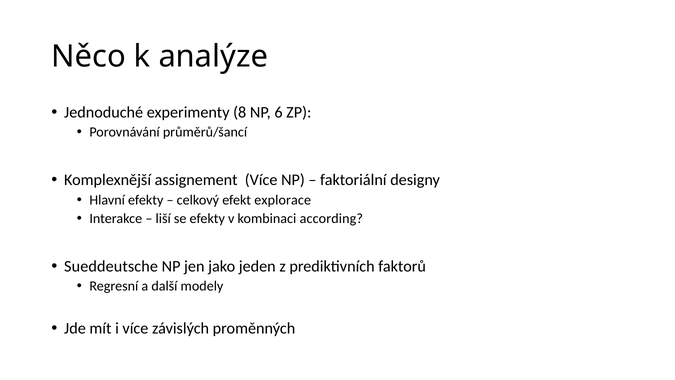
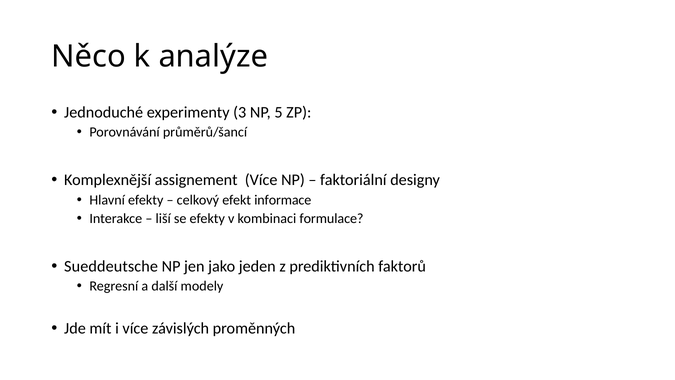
8: 8 -> 3 (240, 112)
6: 6 -> 5 (278, 112)
explorace: explorace -> informace (283, 200)
according: according -> formulace (331, 218)
